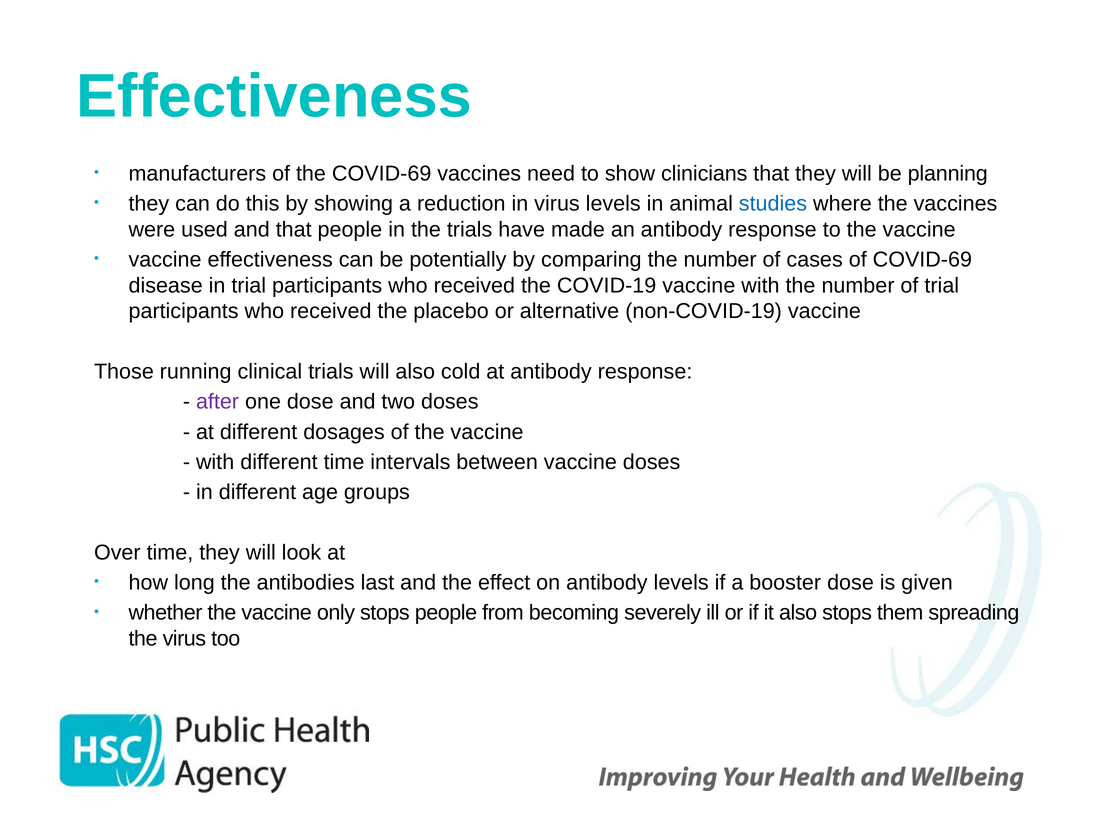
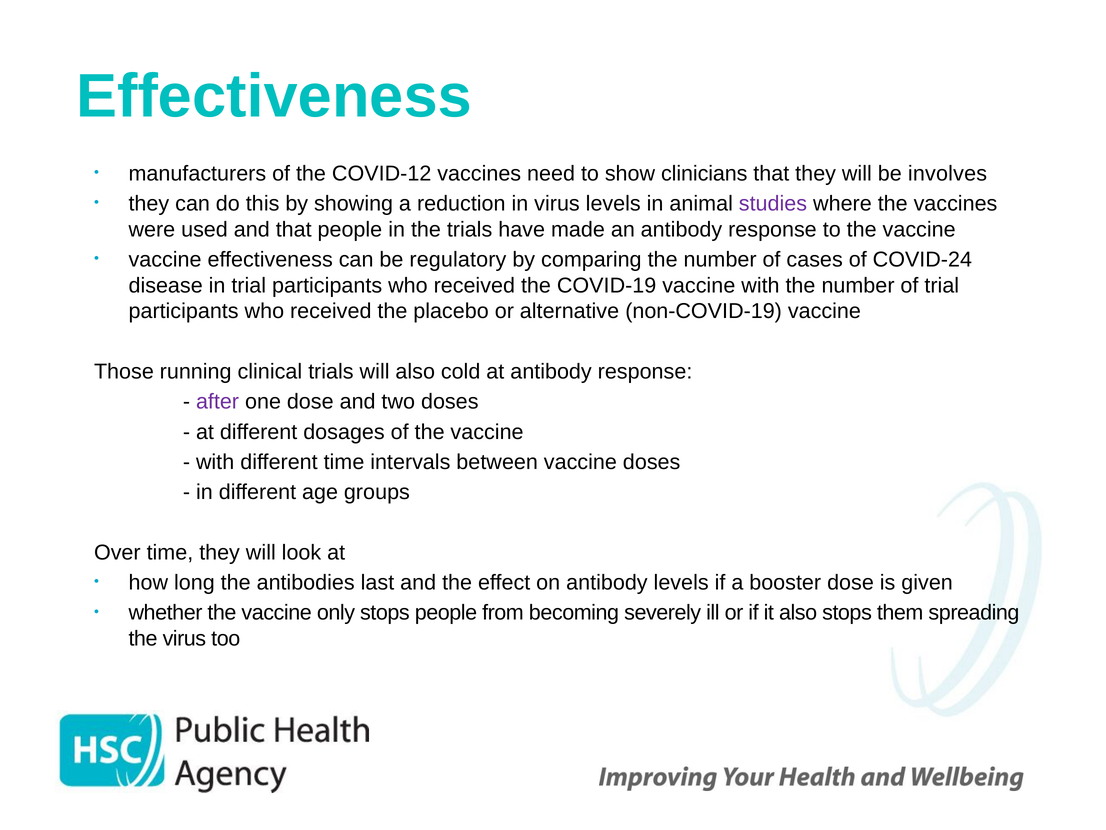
the COVID-69: COVID-69 -> COVID-12 (382, 173)
planning: planning -> involves (948, 173)
studies colour: blue -> purple (773, 204)
potentially: potentially -> regulatory (458, 259)
of COVID-69: COVID-69 -> COVID-24 (922, 259)
